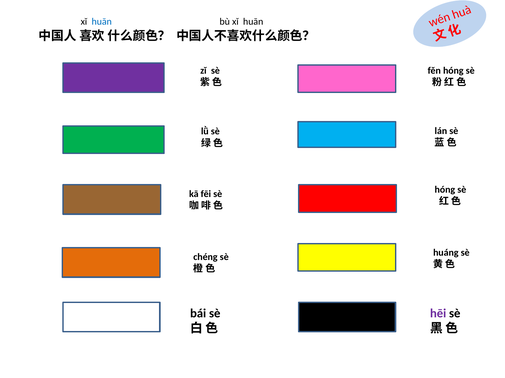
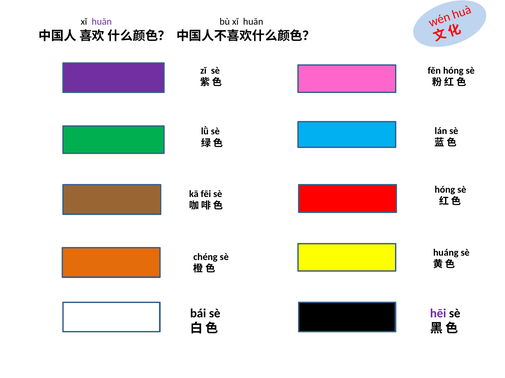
huān colour: blue -> purple (102, 22)
